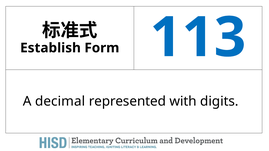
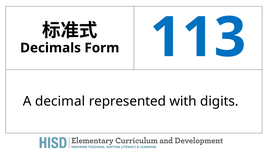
Establish: Establish -> Decimals (51, 48)
